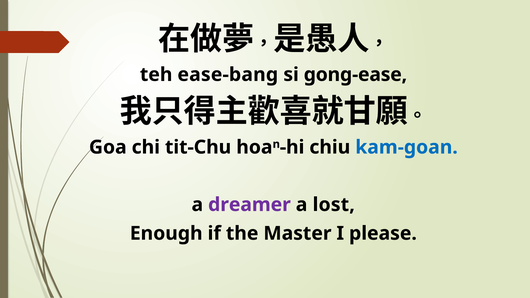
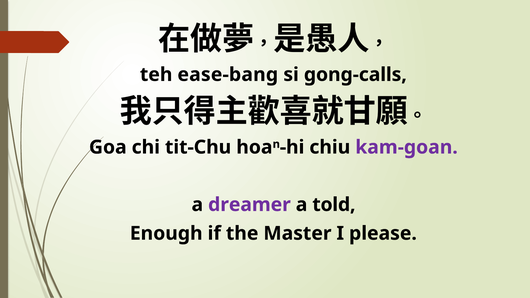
gong-ease: gong-ease -> gong-calls (355, 75)
kam-goan colour: blue -> purple (407, 147)
lost: lost -> told (334, 205)
